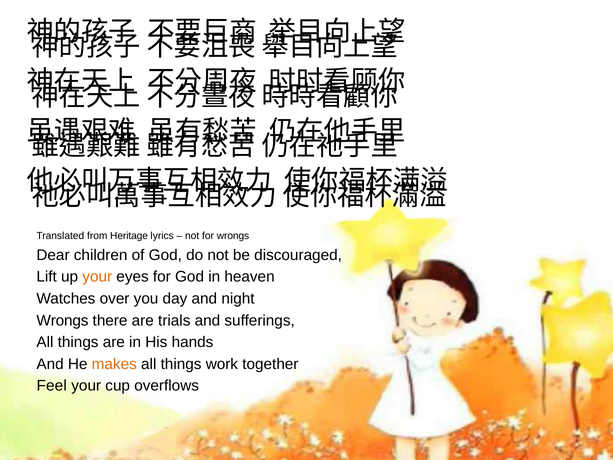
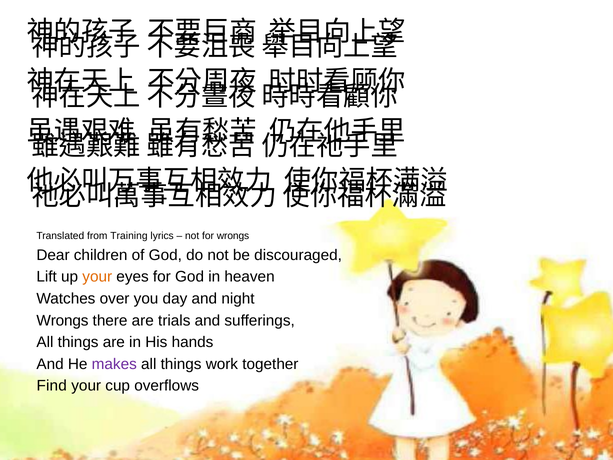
Heritage: Heritage -> Training (129, 236)
makes colour: orange -> purple (114, 364)
Feel: Feel -> Find (52, 386)
